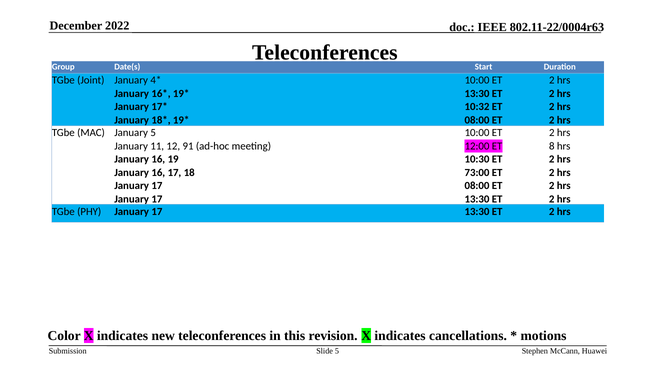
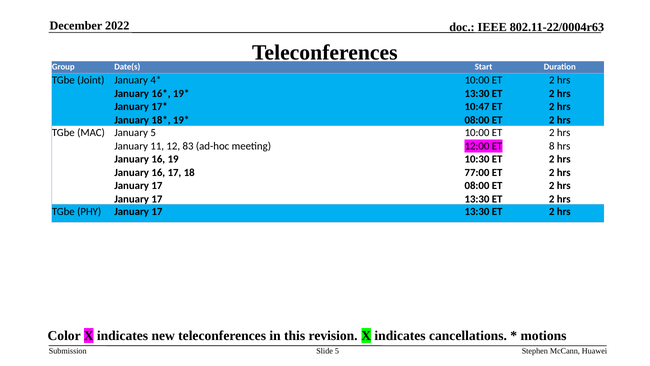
10:32: 10:32 -> 10:47 (477, 107)
91: 91 -> 83 (188, 146)
73:00: 73:00 -> 77:00 (477, 172)
